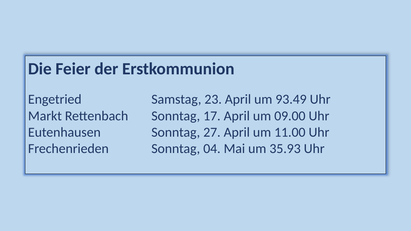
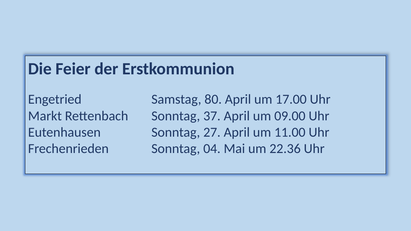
23: 23 -> 80 (213, 99)
93.49: 93.49 -> 17.00 (291, 99)
17: 17 -> 37 (212, 116)
35.93: 35.93 -> 22.36 (285, 149)
